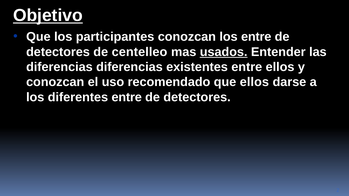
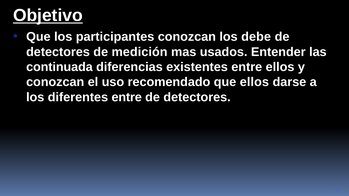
los entre: entre -> debe (256, 37)
centelleo: centelleo -> medición (140, 52)
usados underline: present -> none (224, 52)
diferencias: diferencias -> continuada (59, 67)
